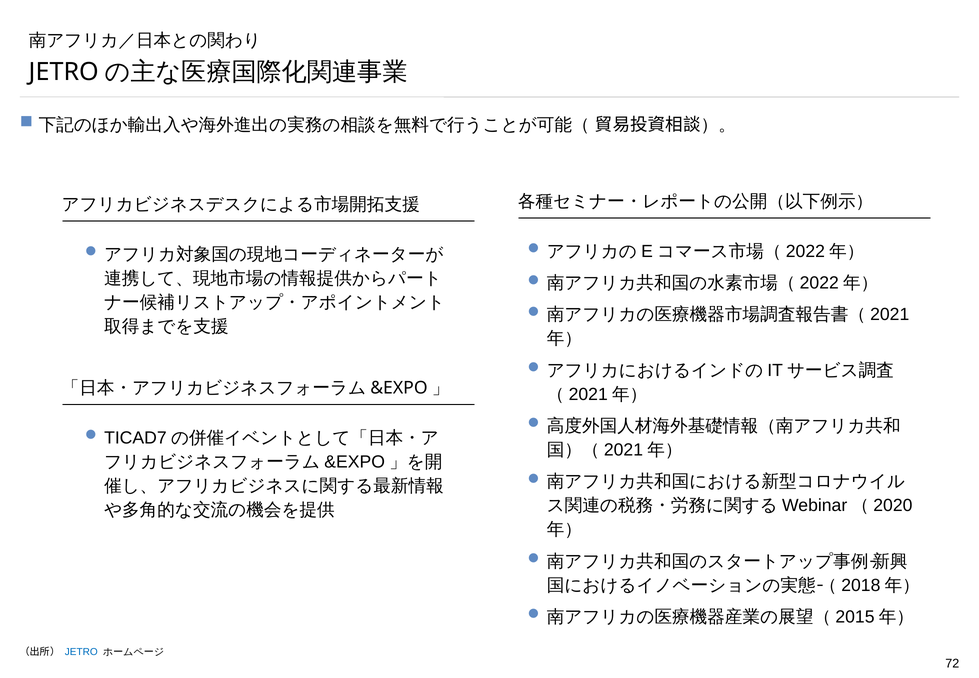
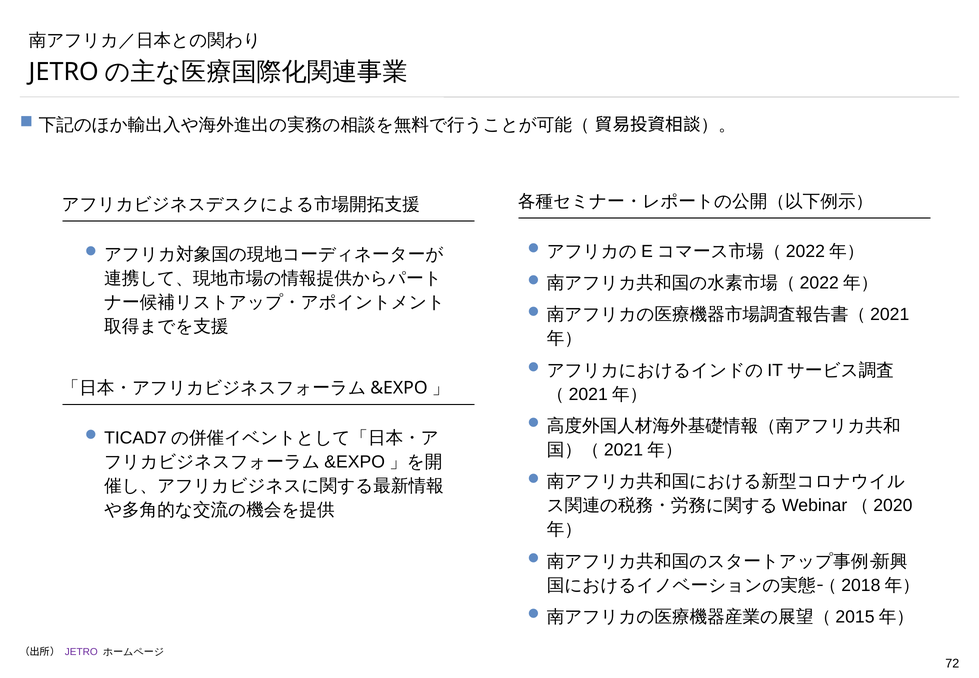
JETRO colour: blue -> purple (81, 652)
